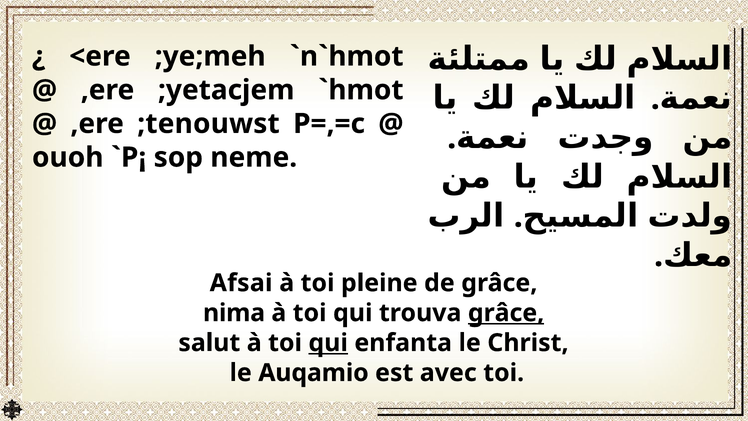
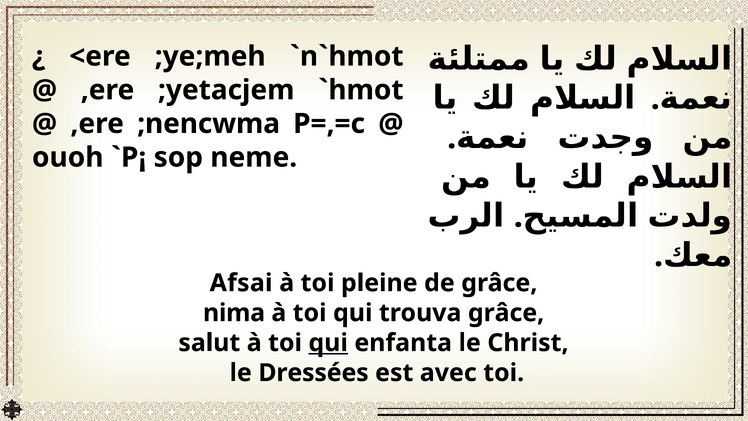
;tenouwst: ;tenouwst -> ;nencwma (209, 124)
grâce underline: present -> none (506, 313)
Auqamio: Auqamio -> Dressées (313, 373)
